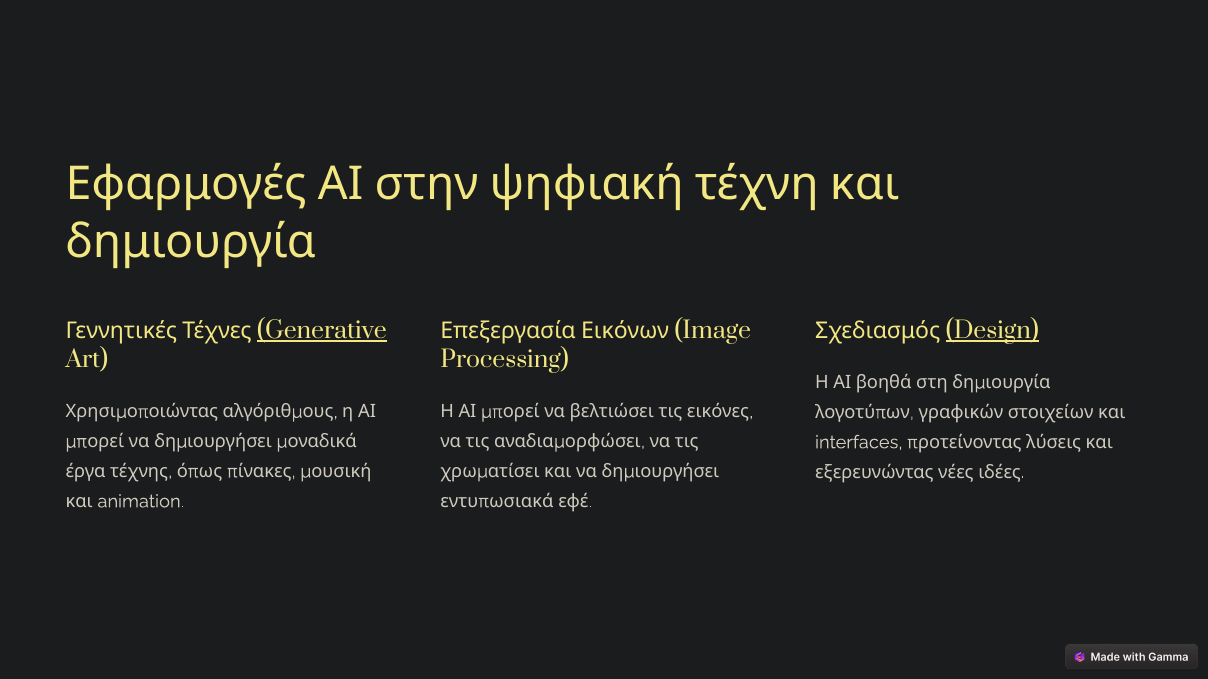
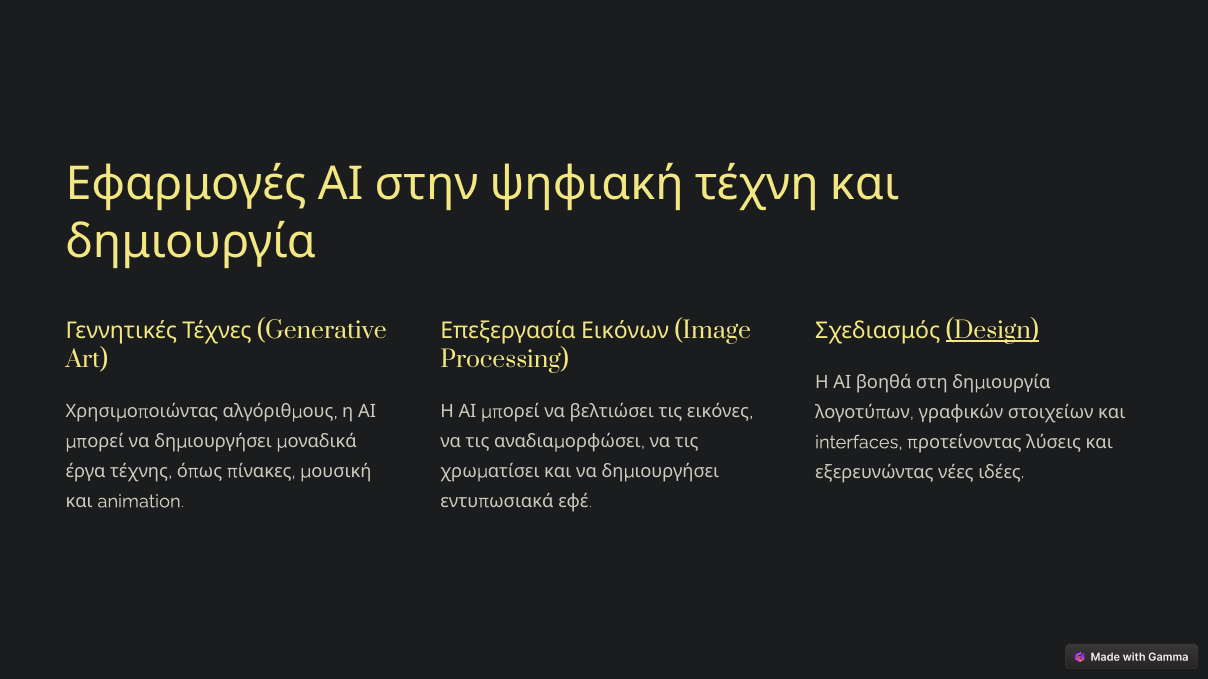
Generative underline: present -> none (322, 331)
